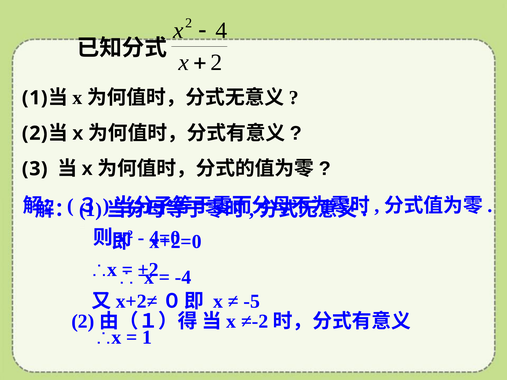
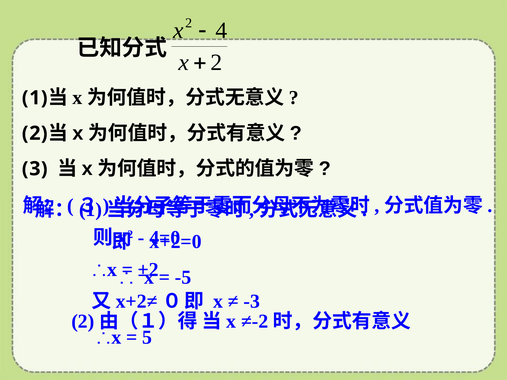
-4: -4 -> -5 (183, 278)
-5: -5 -> -3 (252, 302)
1: 1 -> 5 (147, 338)
